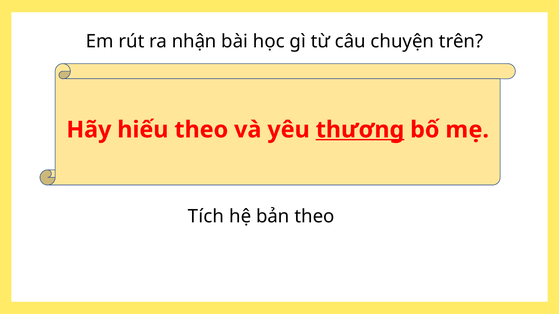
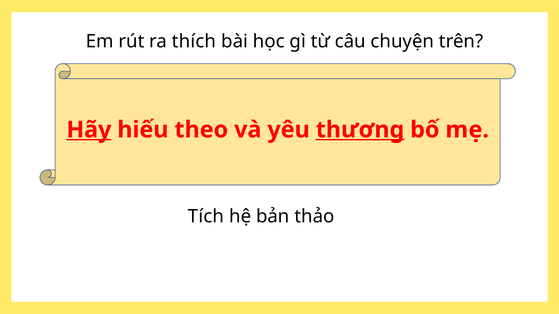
nhận: nhận -> thích (194, 41)
Hãy underline: none -> present (89, 130)
bản theo: theo -> thảo (314, 217)
